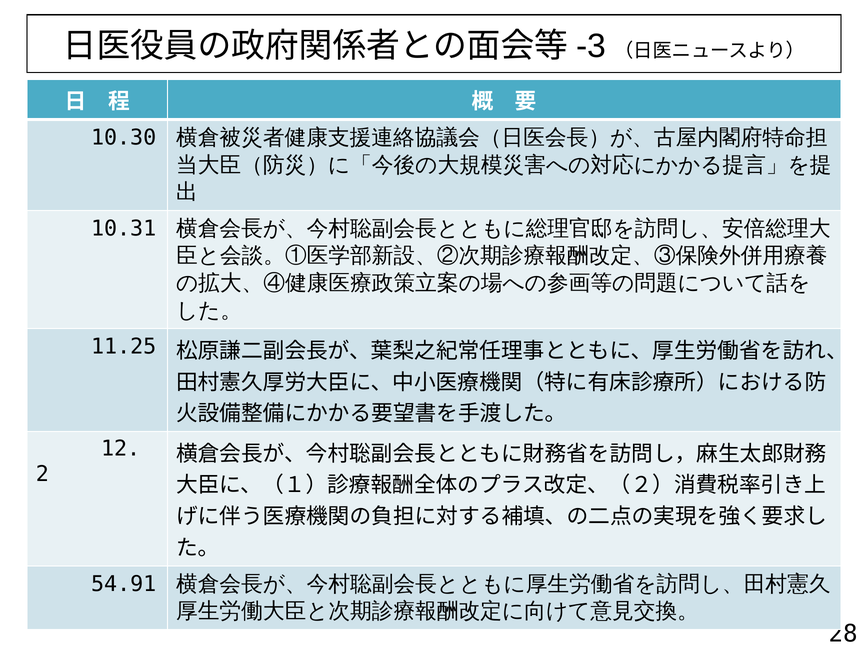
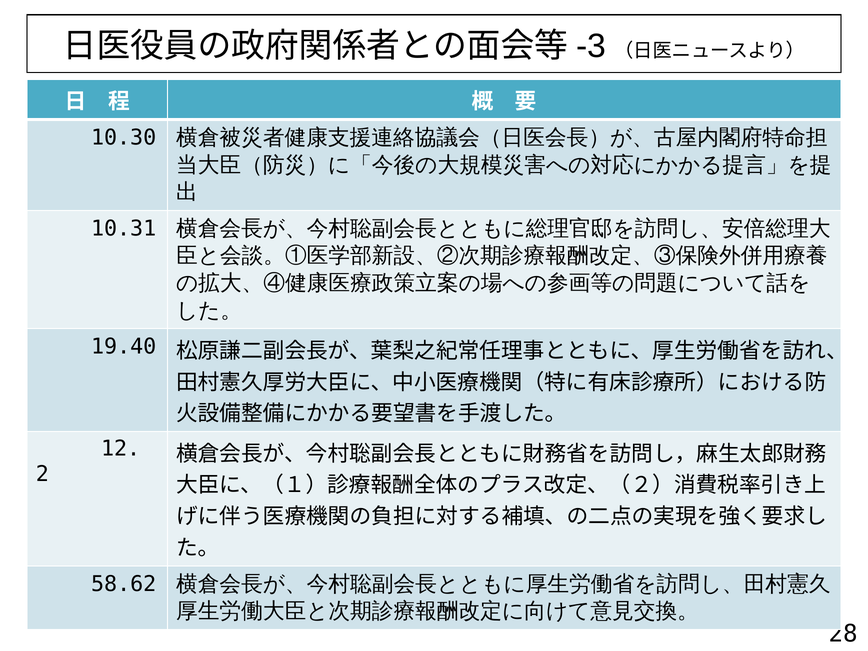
11.25: 11.25 -> 19.40 (124, 347)
54.91: 54.91 -> 58.62 (124, 584)
